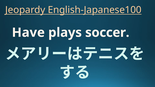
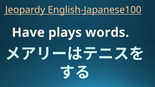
soccer: soccer -> words (107, 33)
